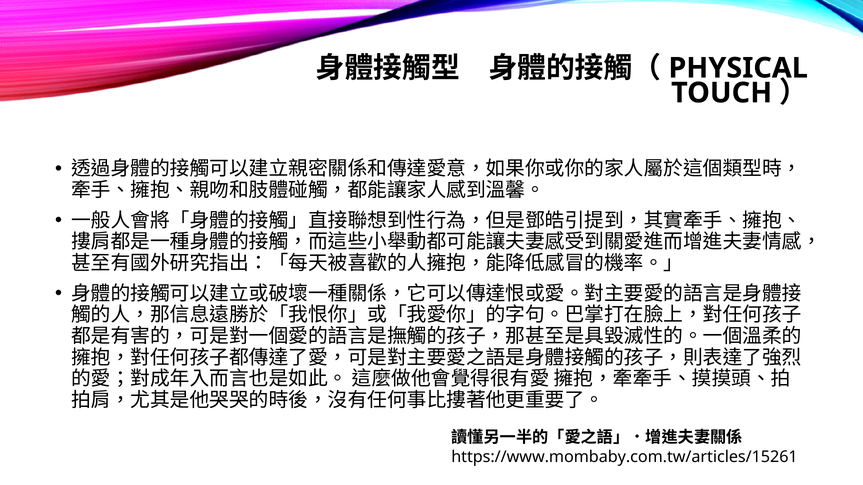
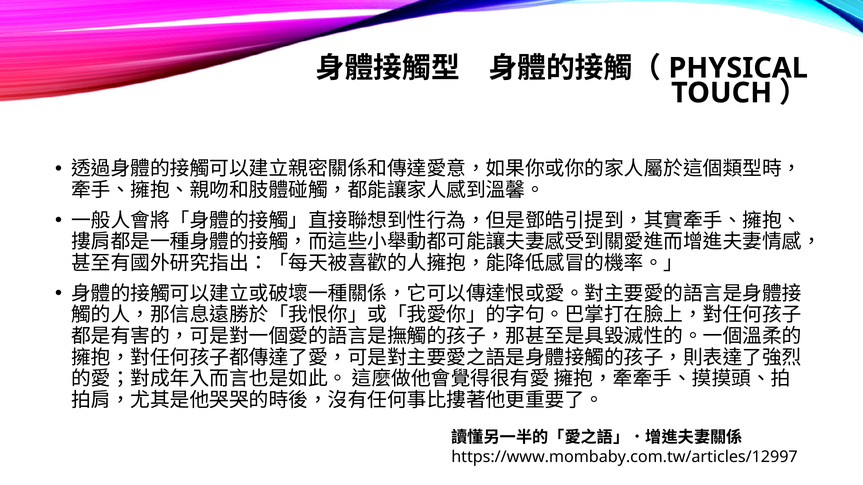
https://www.mombaby.com.tw/articles/15261: https://www.mombaby.com.tw/articles/15261 -> https://www.mombaby.com.tw/articles/12997 (625, 457)
